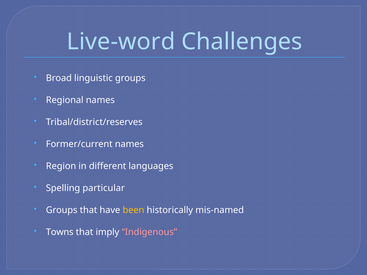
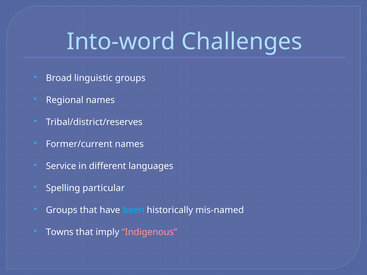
Live-word: Live-word -> Into-word (121, 42)
Region: Region -> Service (61, 166)
been colour: yellow -> light blue (133, 210)
